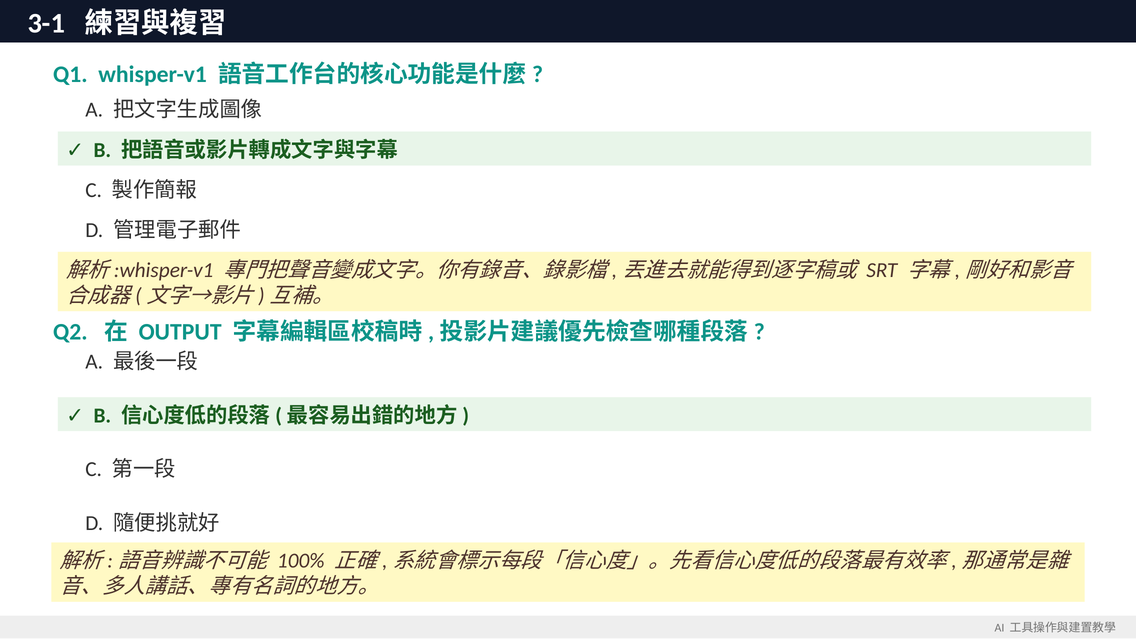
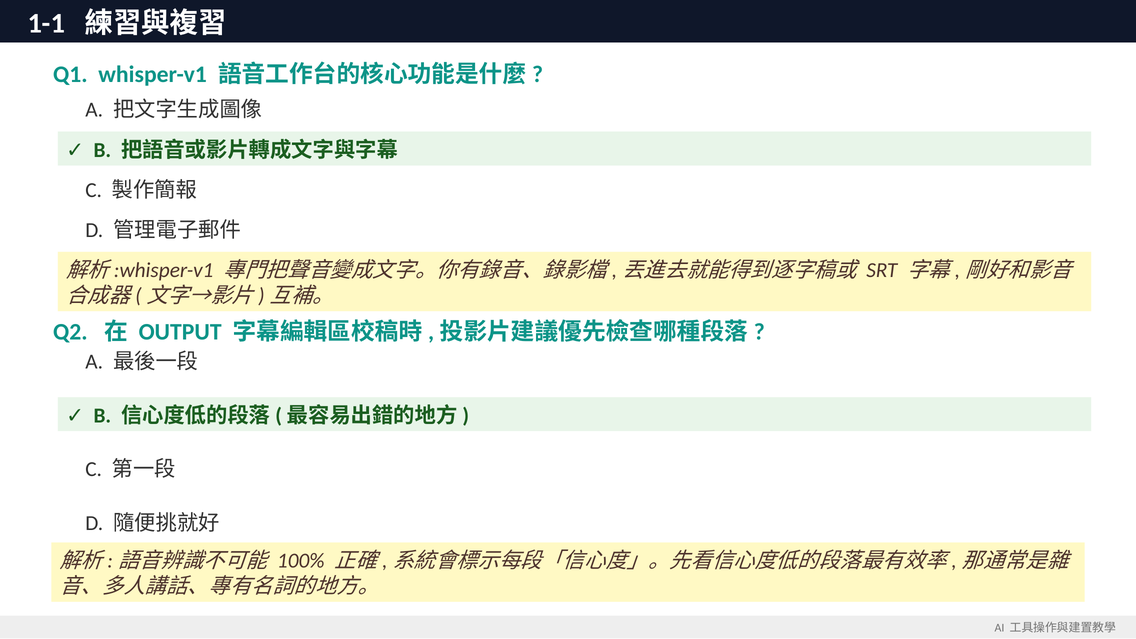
3-1: 3-1 -> 1-1 (46, 23)
